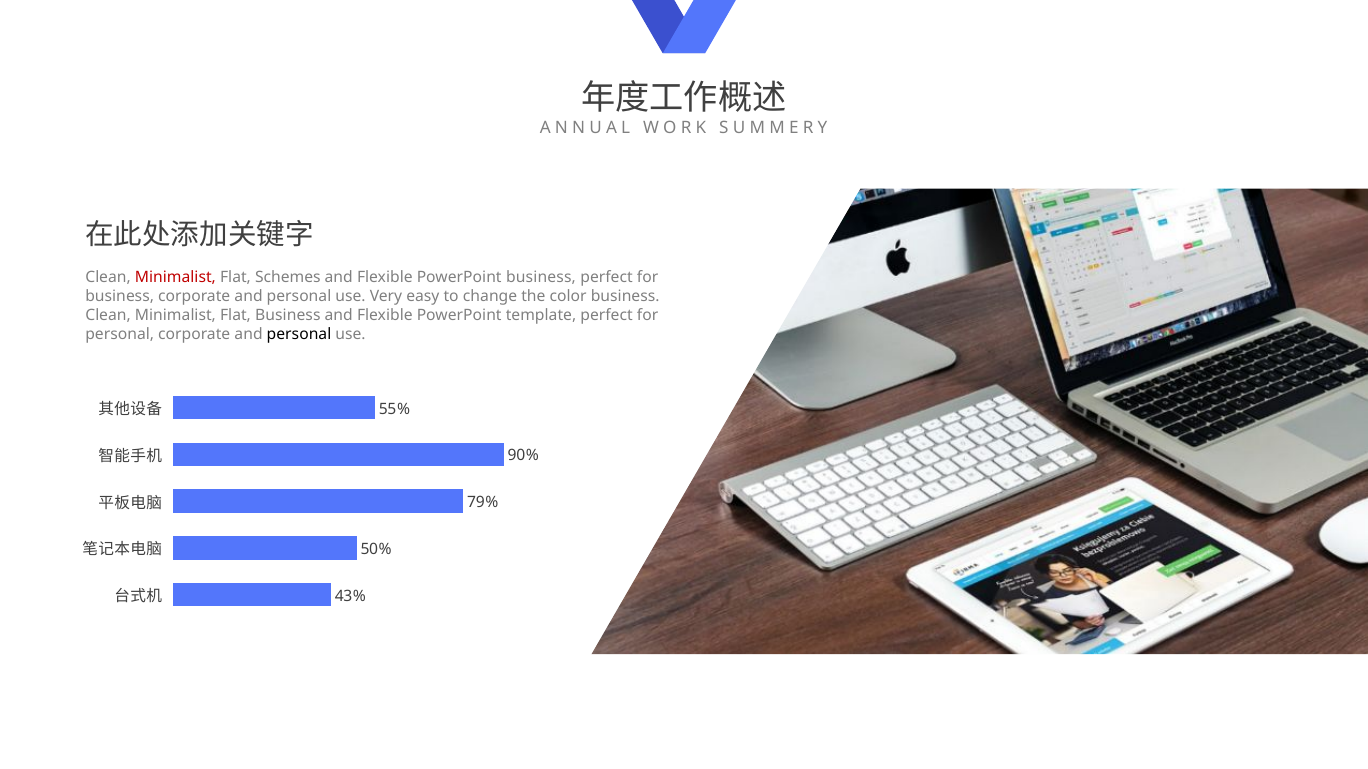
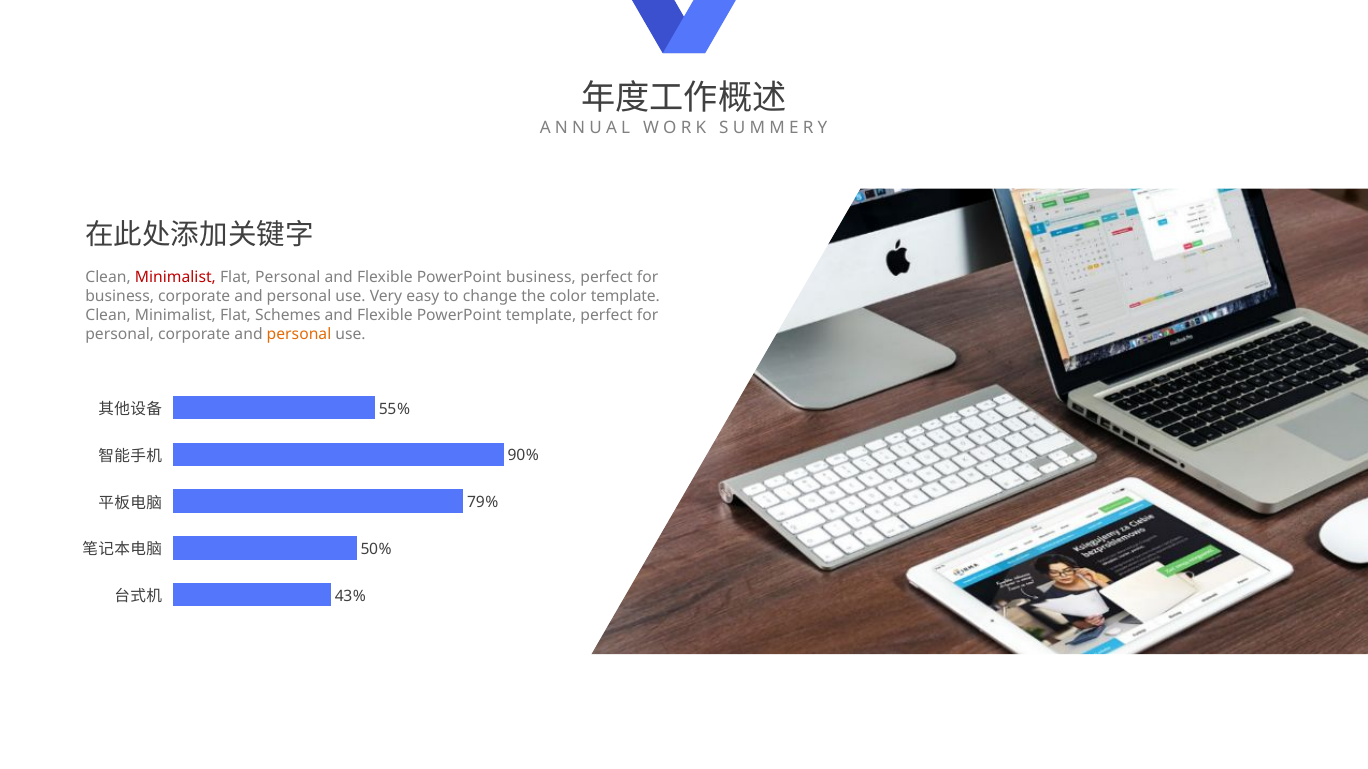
Flat Schemes: Schemes -> Personal (288, 278)
color business: business -> template (625, 297)
Flat Business: Business -> Schemes (288, 315)
personal colour: black -> orange (299, 334)
